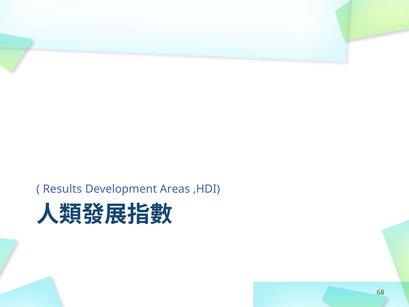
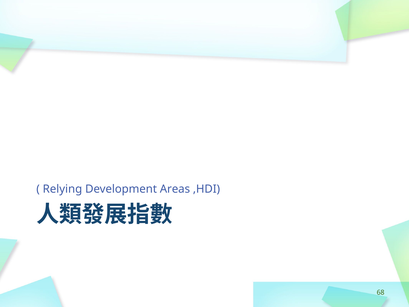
Results: Results -> Relying (62, 189)
